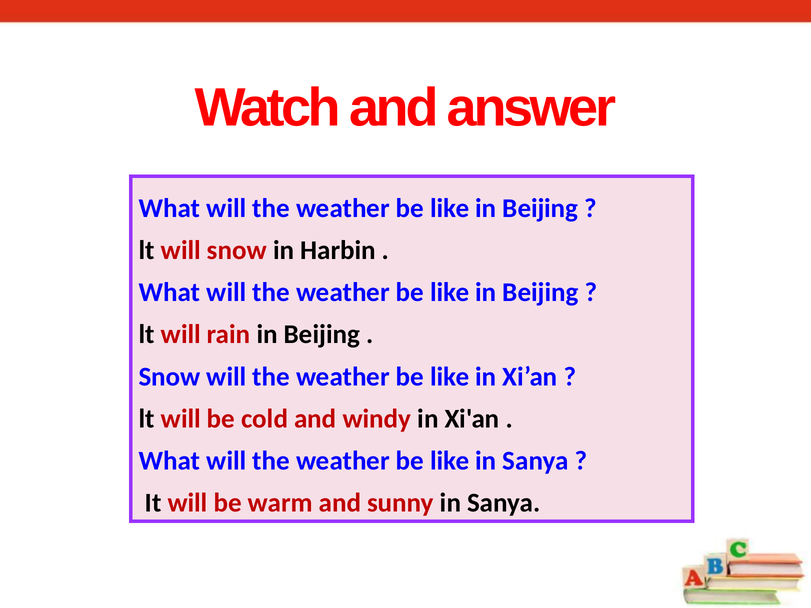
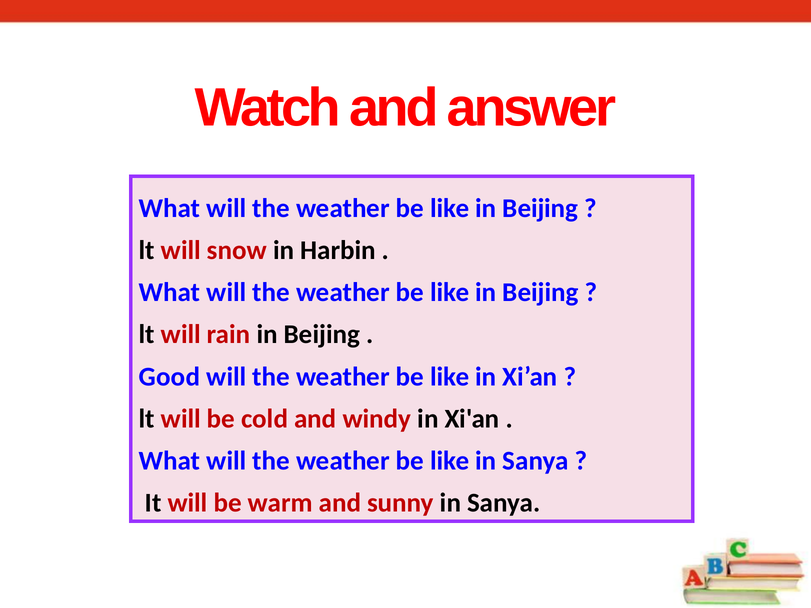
Snow: Snow -> Good (169, 377)
